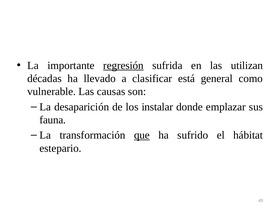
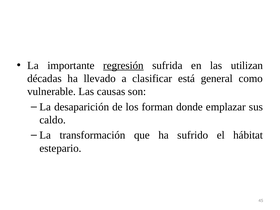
instalar: instalar -> forman (157, 107)
fauna: fauna -> caldo (53, 120)
que underline: present -> none (142, 135)
